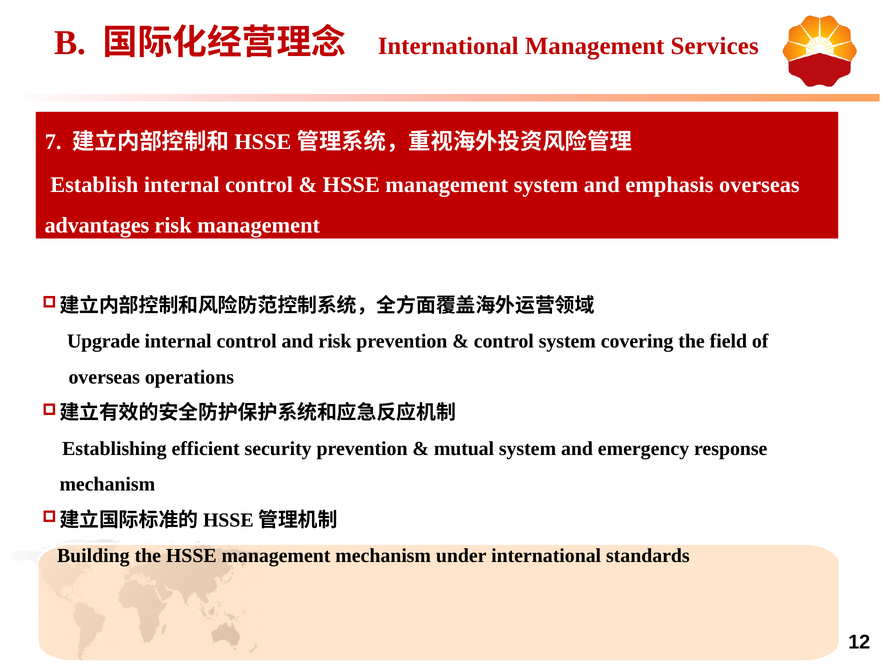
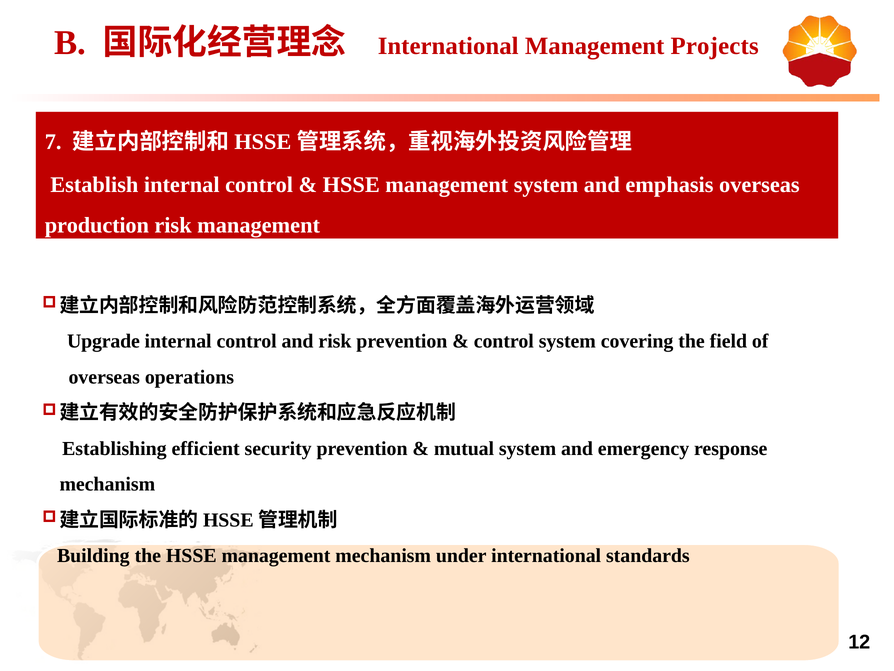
Services: Services -> Projects (715, 46)
advantages: advantages -> production (97, 225)
